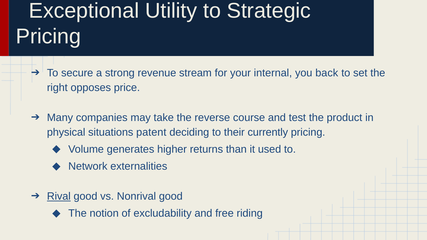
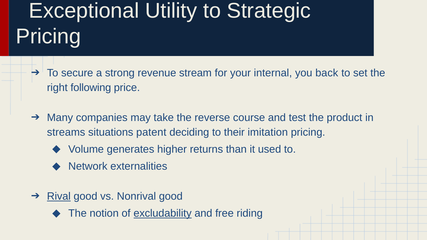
opposes: opposes -> following (91, 88)
physical: physical -> streams (66, 132)
currently: currently -> imitation (268, 132)
excludability underline: none -> present (163, 214)
